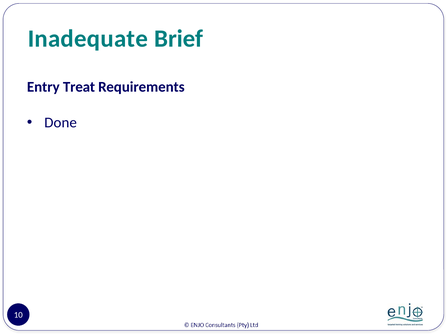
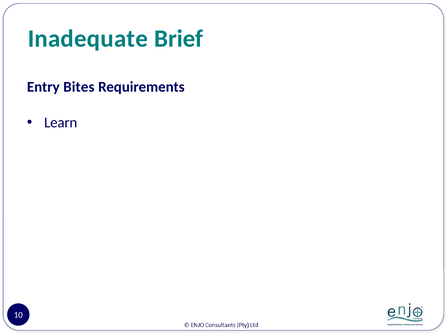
Treat: Treat -> Bites (79, 87)
Done: Done -> Learn (61, 123)
